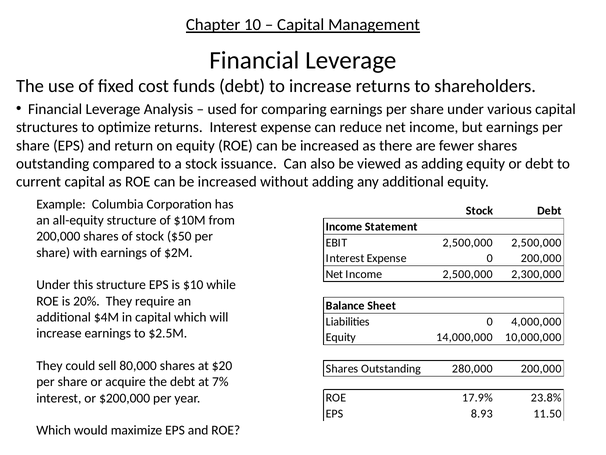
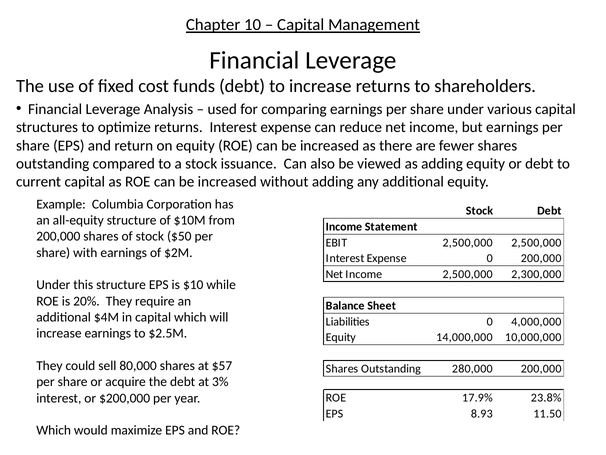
$20: $20 -> $57 (222, 365)
7%: 7% -> 3% (220, 382)
